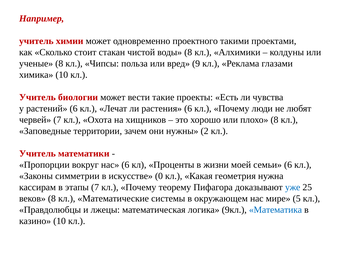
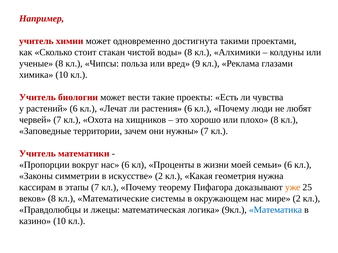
проектного: проектного -> достигнута (195, 41)
нужны 2: 2 -> 7 (205, 131)
искусстве 0: 0 -> 2 (159, 176)
уже colour: blue -> orange (293, 188)
мире 5: 5 -> 2 (297, 199)
